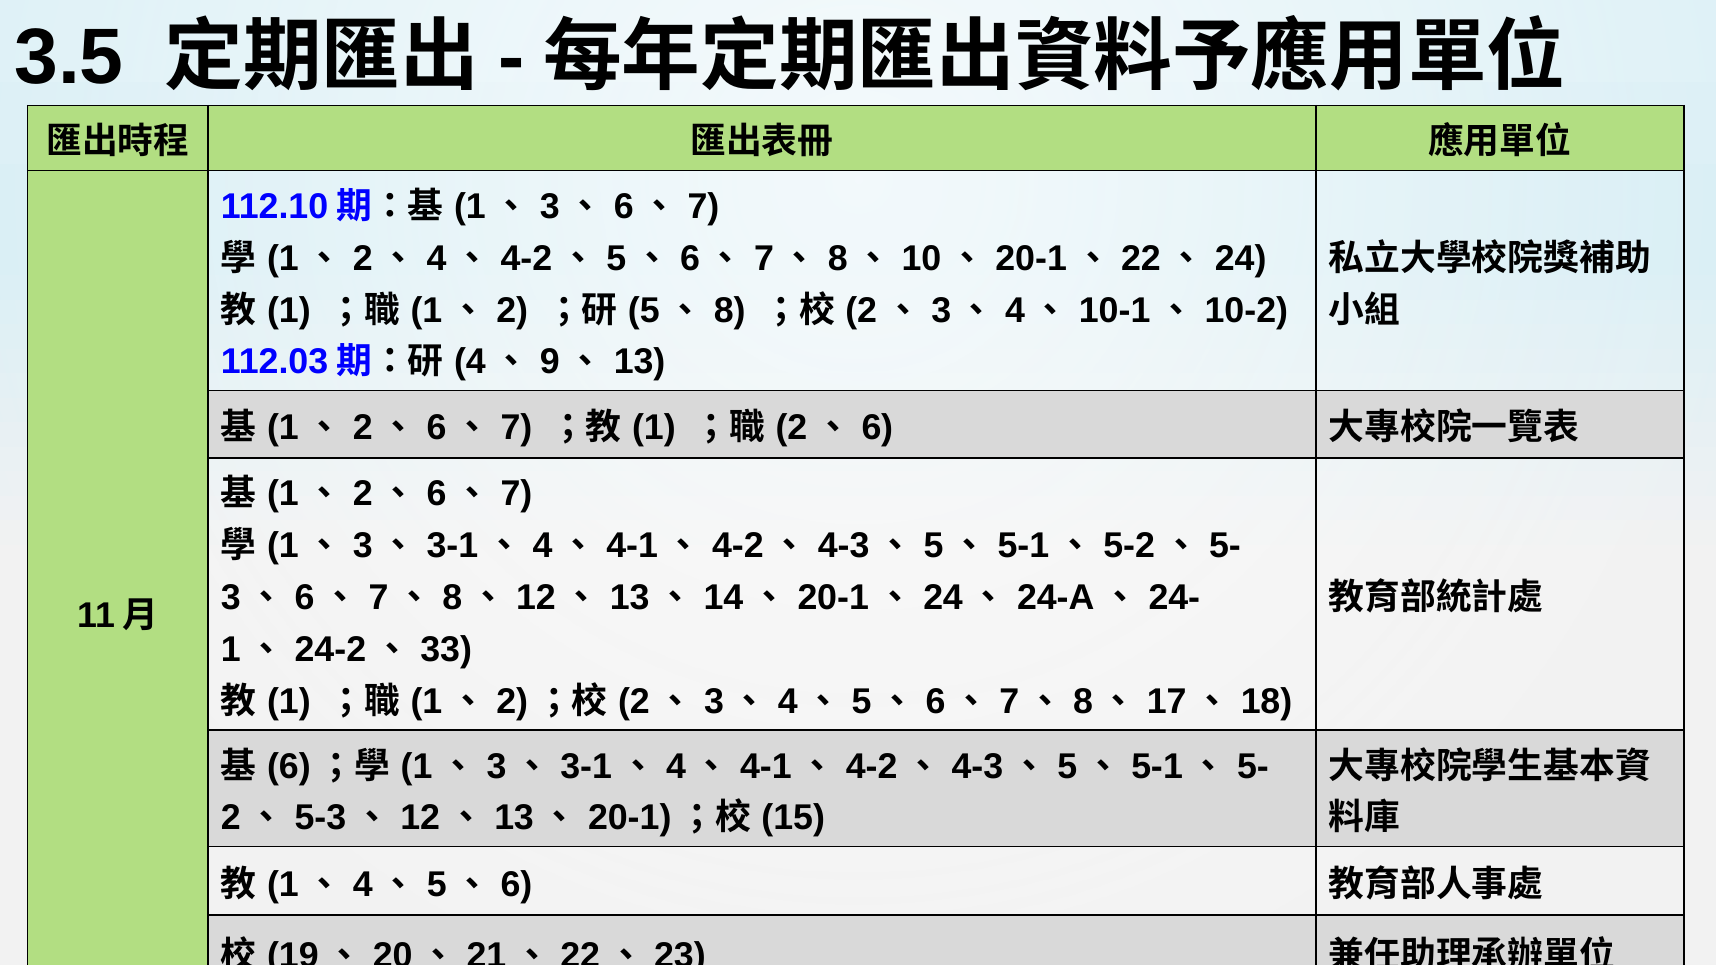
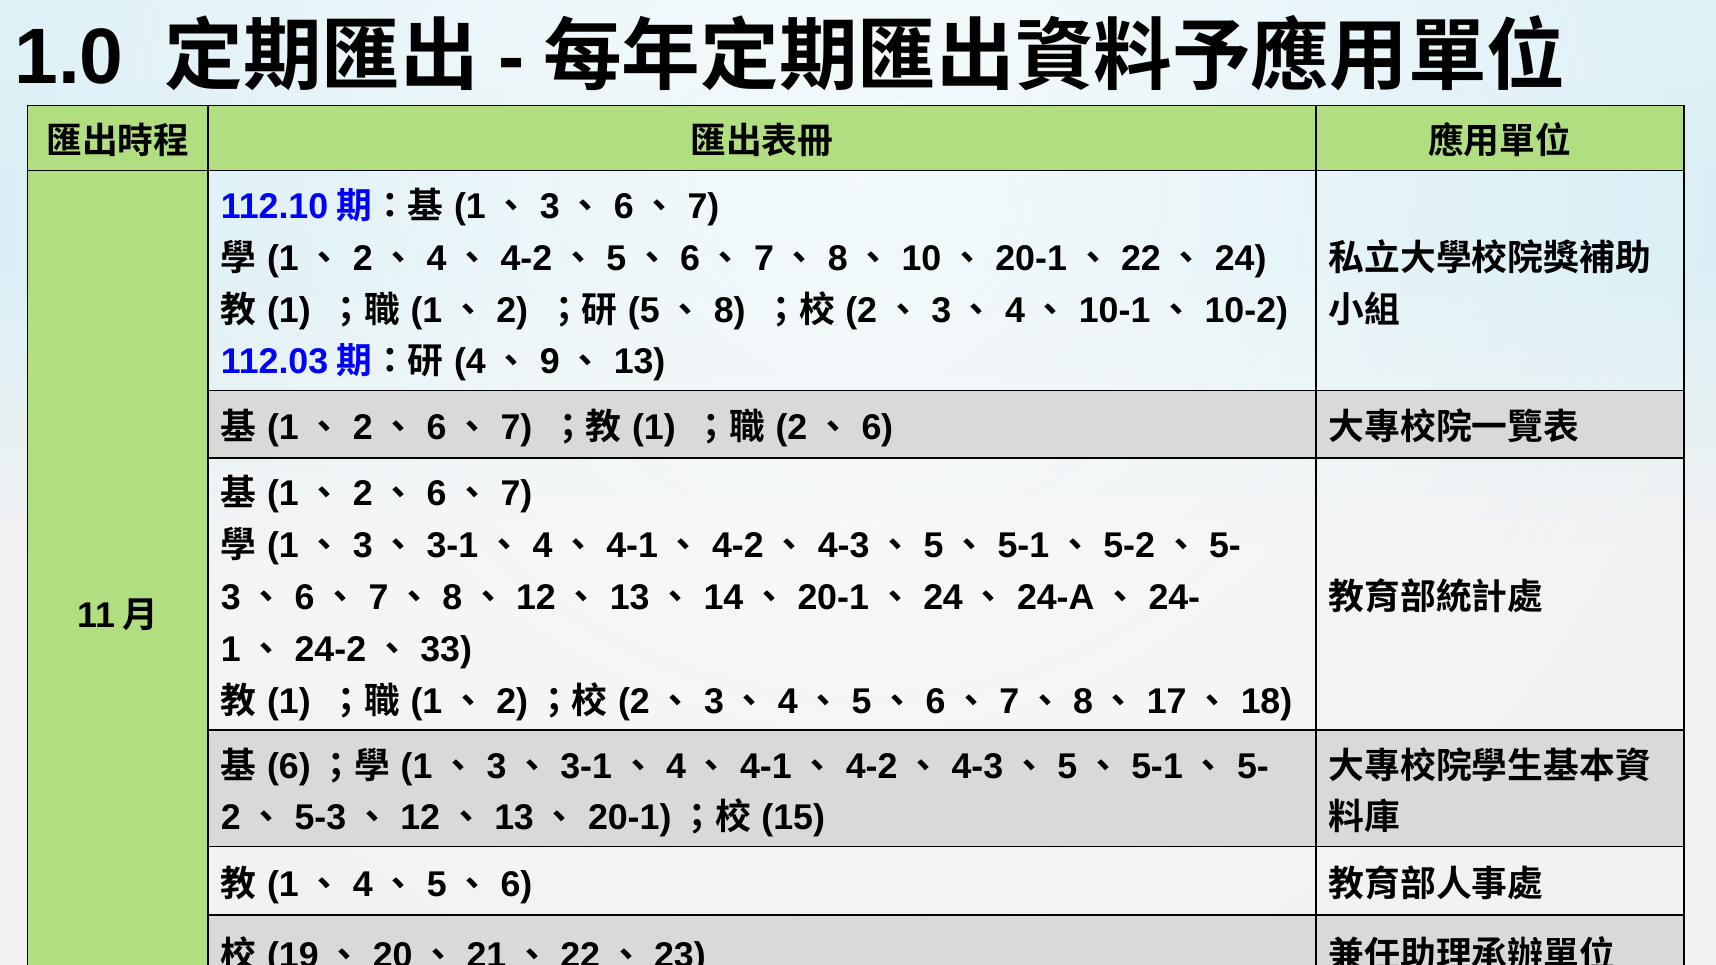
3.5: 3.5 -> 1.0 (69, 57)
